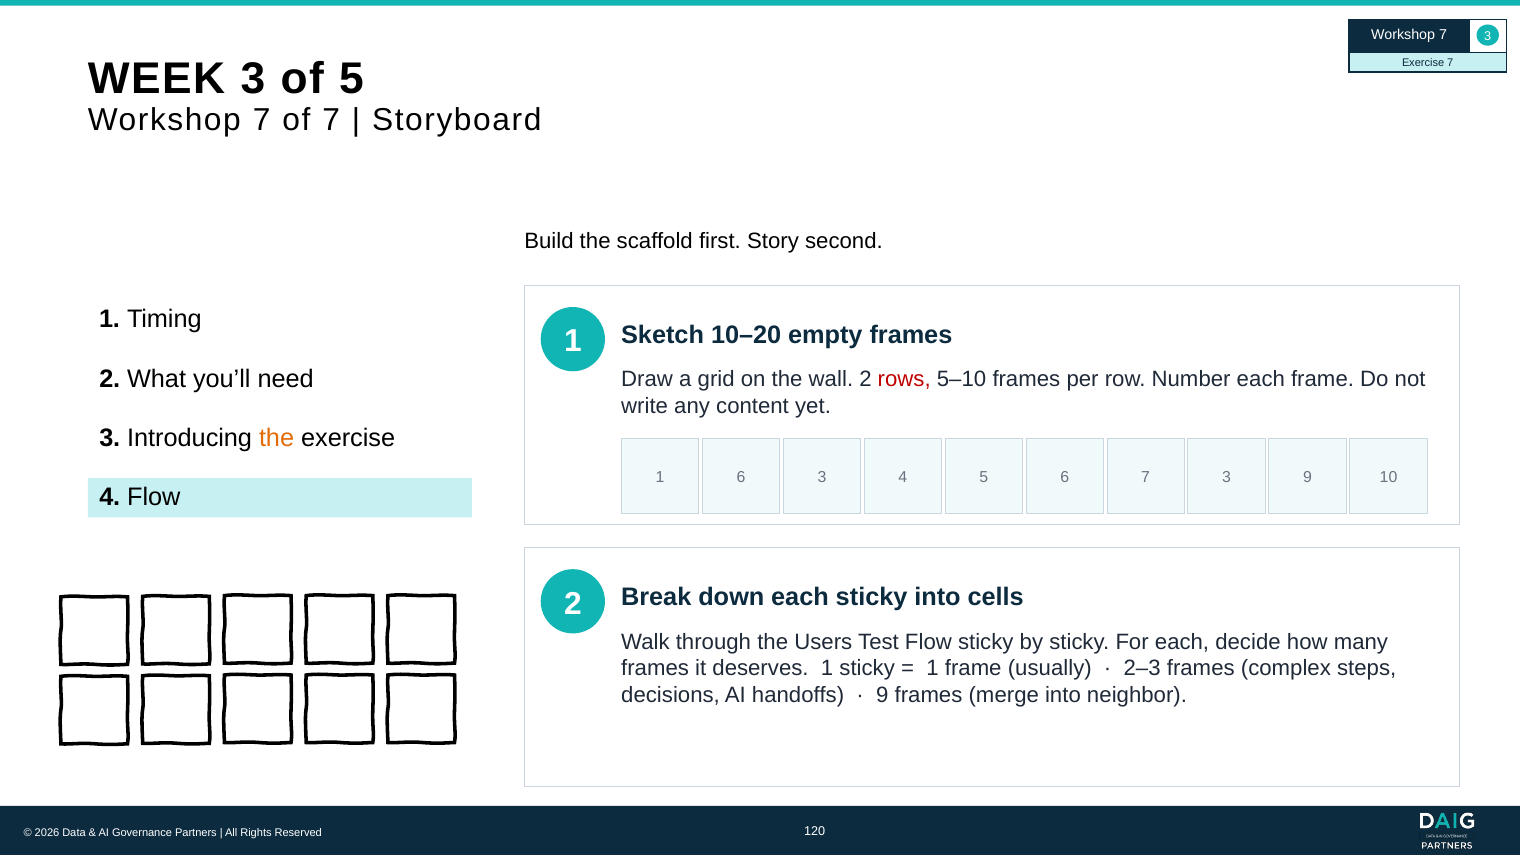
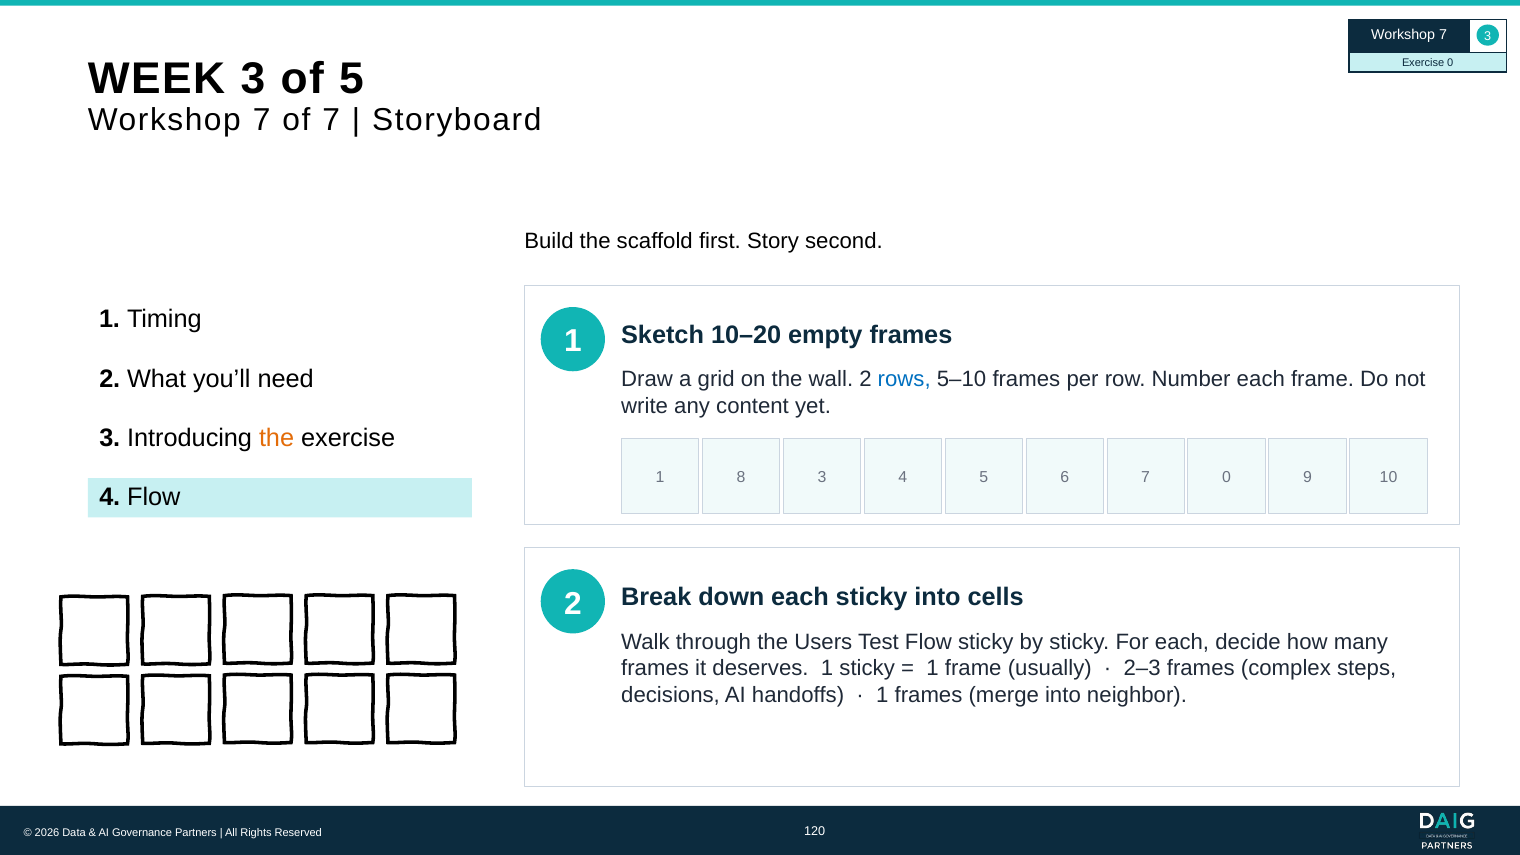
Exercise 7: 7 -> 0 (1450, 63)
rows colour: red -> blue (904, 380)
1 6: 6 -> 8 (741, 477)
7 3: 3 -> 0 (1227, 477)
9: 9 -> 1 (882, 695)
